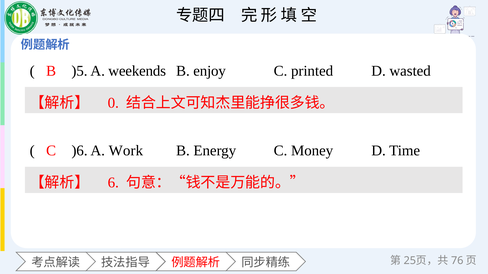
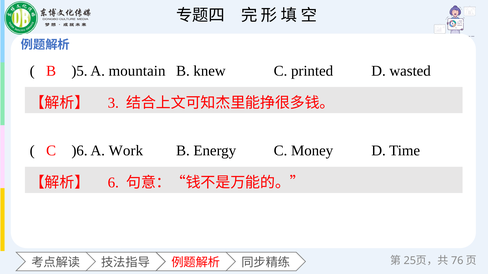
weekends: weekends -> mountain (137, 71)
enjoy: enjoy -> knew (210, 71)
0: 0 -> 3 (113, 103)
